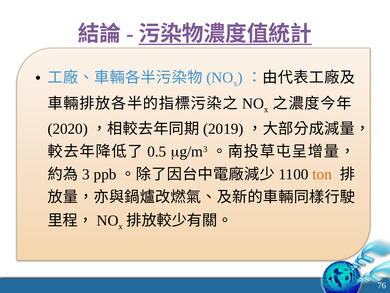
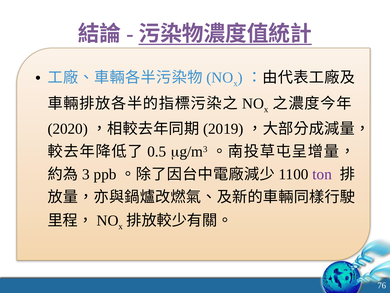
ton colour: orange -> purple (322, 174)
